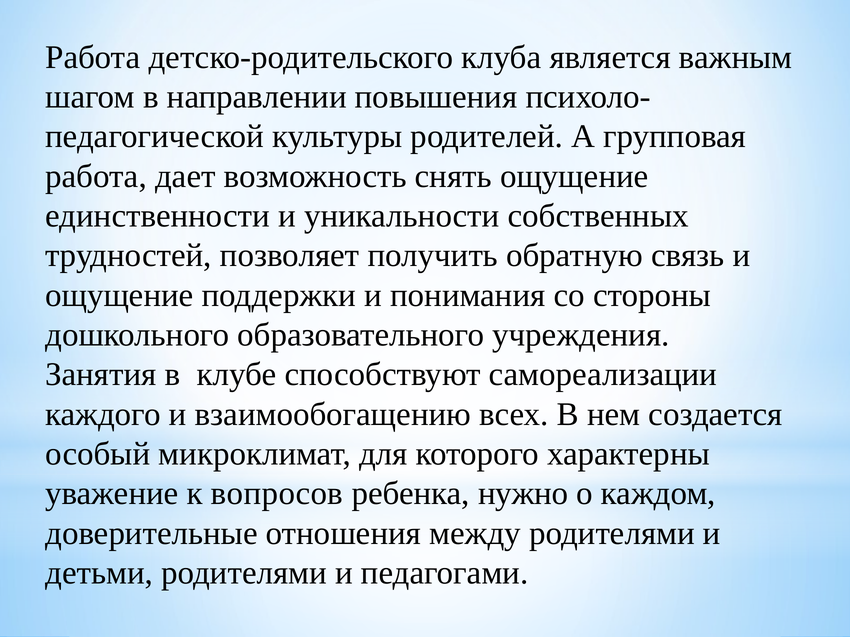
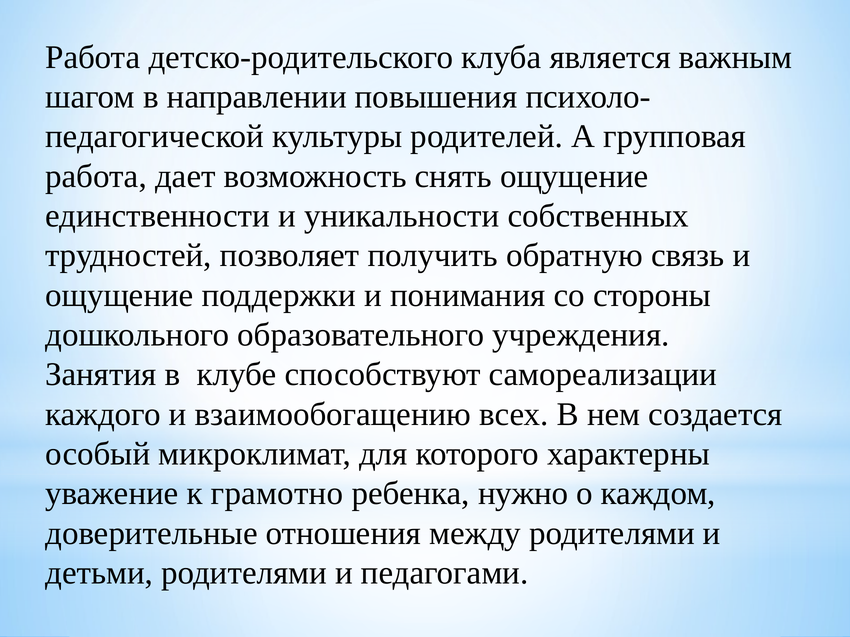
вопросов: вопросов -> грамотно (277, 494)
